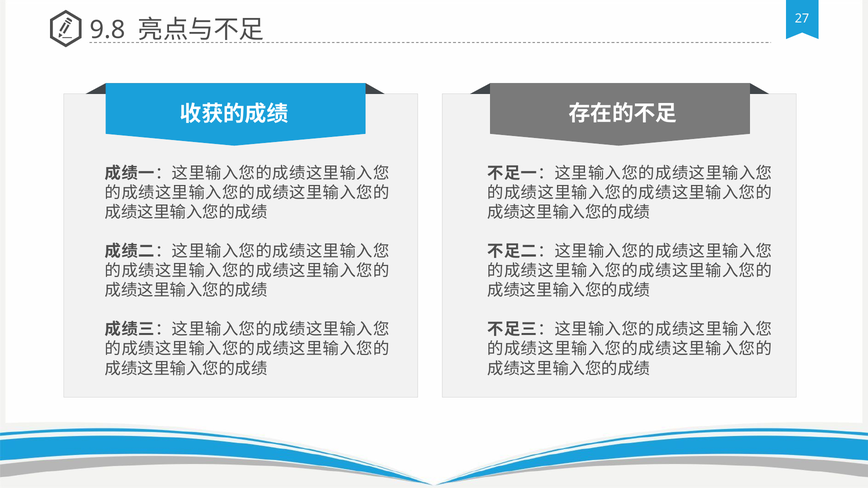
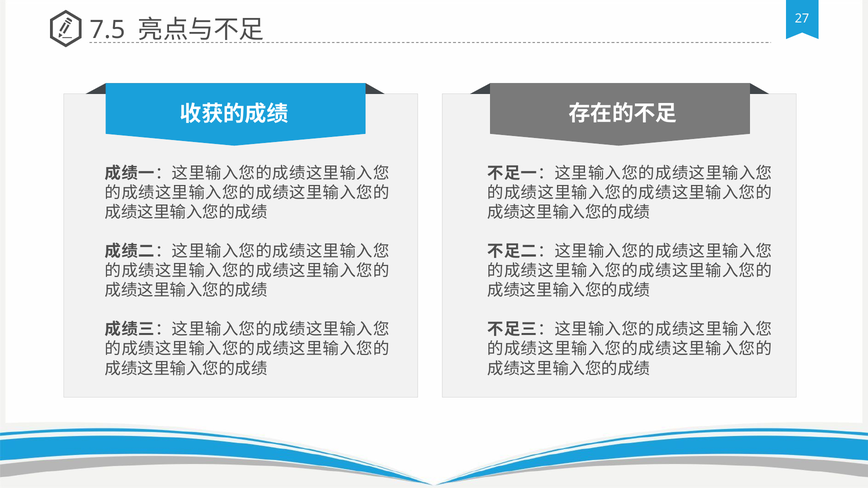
9.8: 9.8 -> 7.5 (107, 30)
